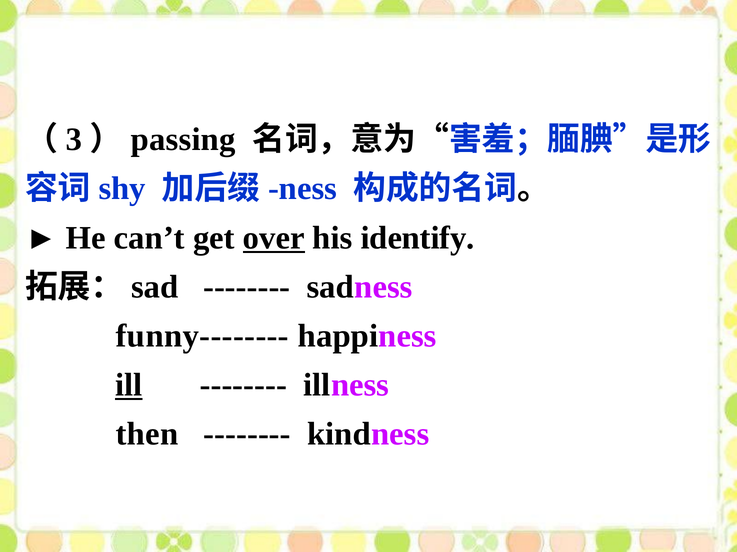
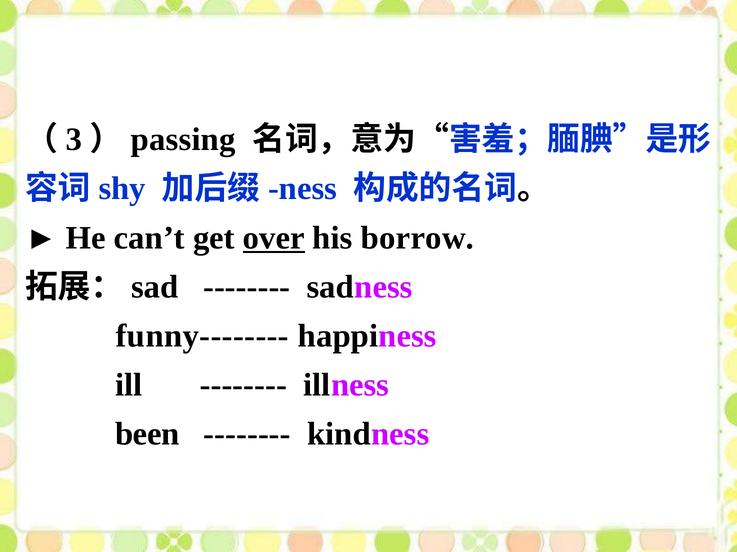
identify: identify -> borrow (417, 238)
ill underline: present -> none (129, 385)
then: then -> been (147, 435)
